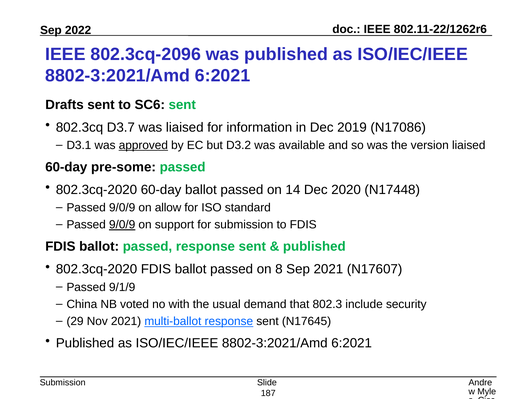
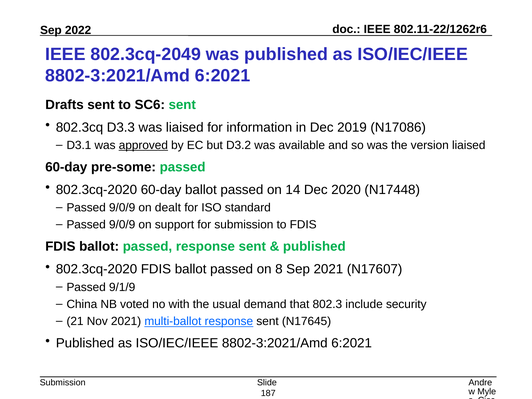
802.3cq-2096: 802.3cq-2096 -> 802.3cq-2049 (146, 54)
D3.7: D3.7 -> D3.3 (121, 127)
allow: allow -> dealt (168, 208)
9/0/9 underline: present -> none (122, 225)
29: 29 -> 21 (75, 321)
